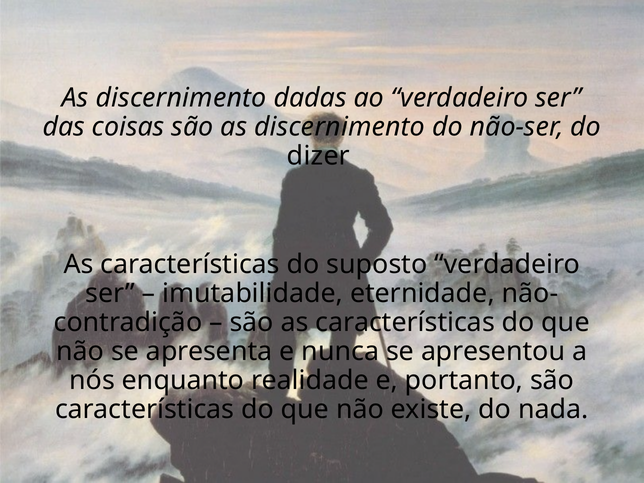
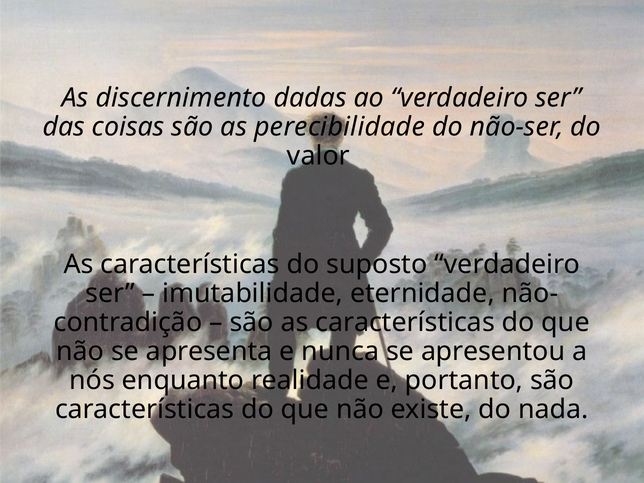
são as discernimento: discernimento -> perecibilidade (340, 127)
dizer: dizer -> valor (318, 156)
